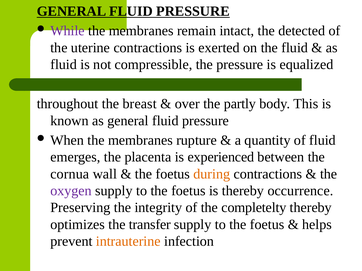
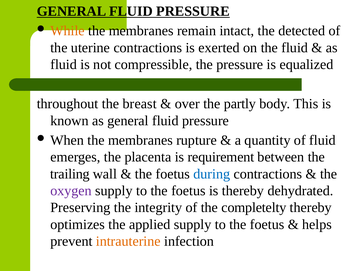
While colour: purple -> orange (68, 31)
experienced: experienced -> requirement (221, 157)
cornua: cornua -> trailing (70, 174)
during colour: orange -> blue (212, 174)
occurrence: occurrence -> dehydrated (300, 191)
transfer: transfer -> applied (150, 225)
